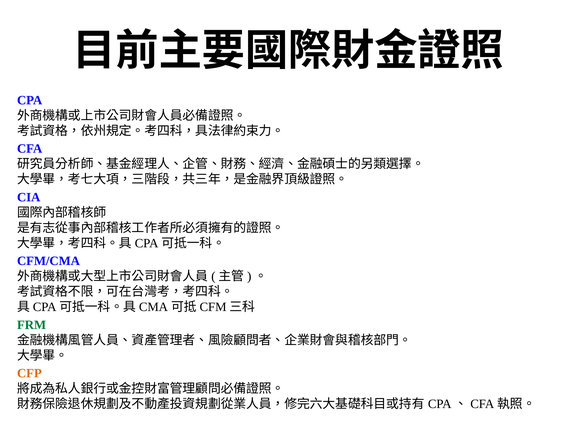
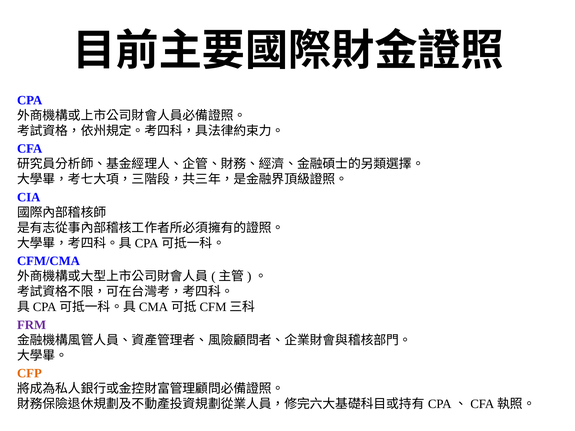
FRM colour: green -> purple (32, 325)
